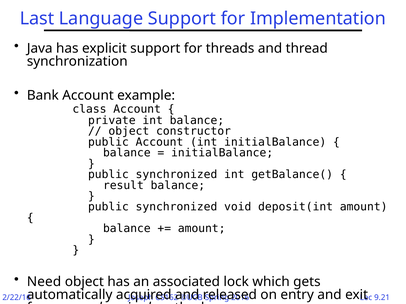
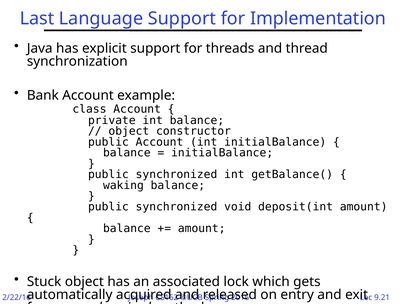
result: result -> waking (123, 186)
Need: Need -> Stuck (44, 282)
